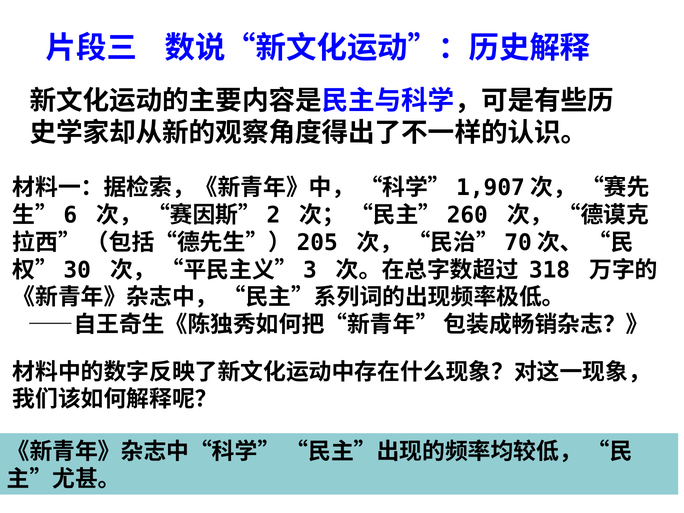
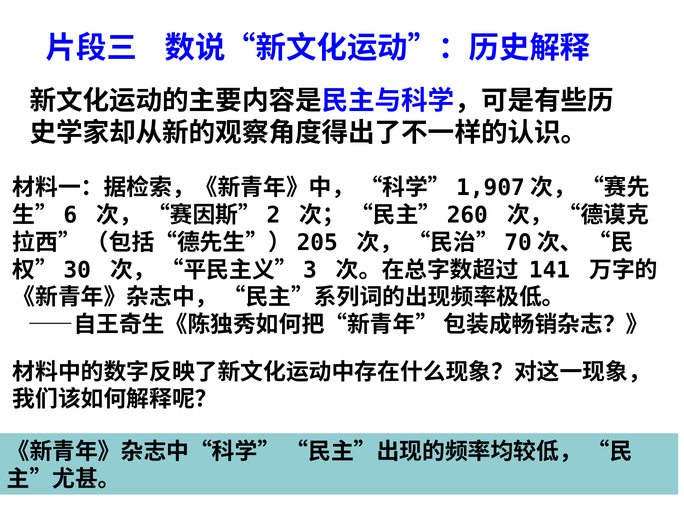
318: 318 -> 141 (550, 270)
